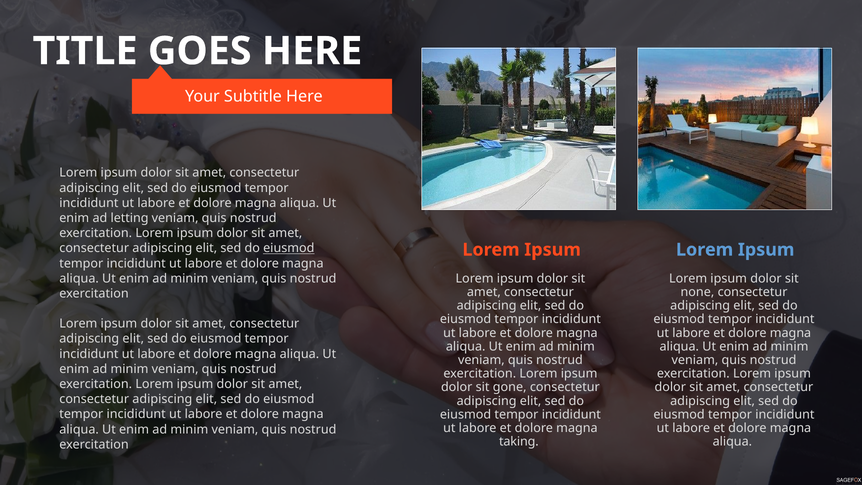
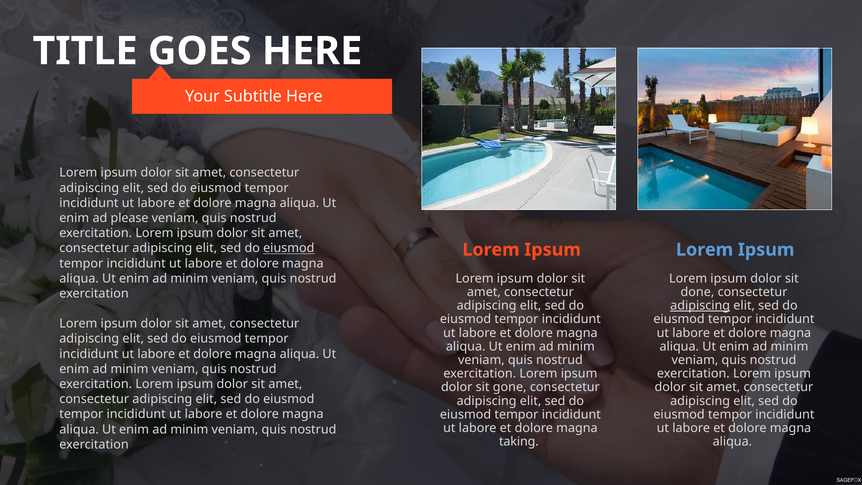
letting: letting -> please (130, 218)
none: none -> done (697, 292)
adipiscing underline: none -> present (700, 306)
